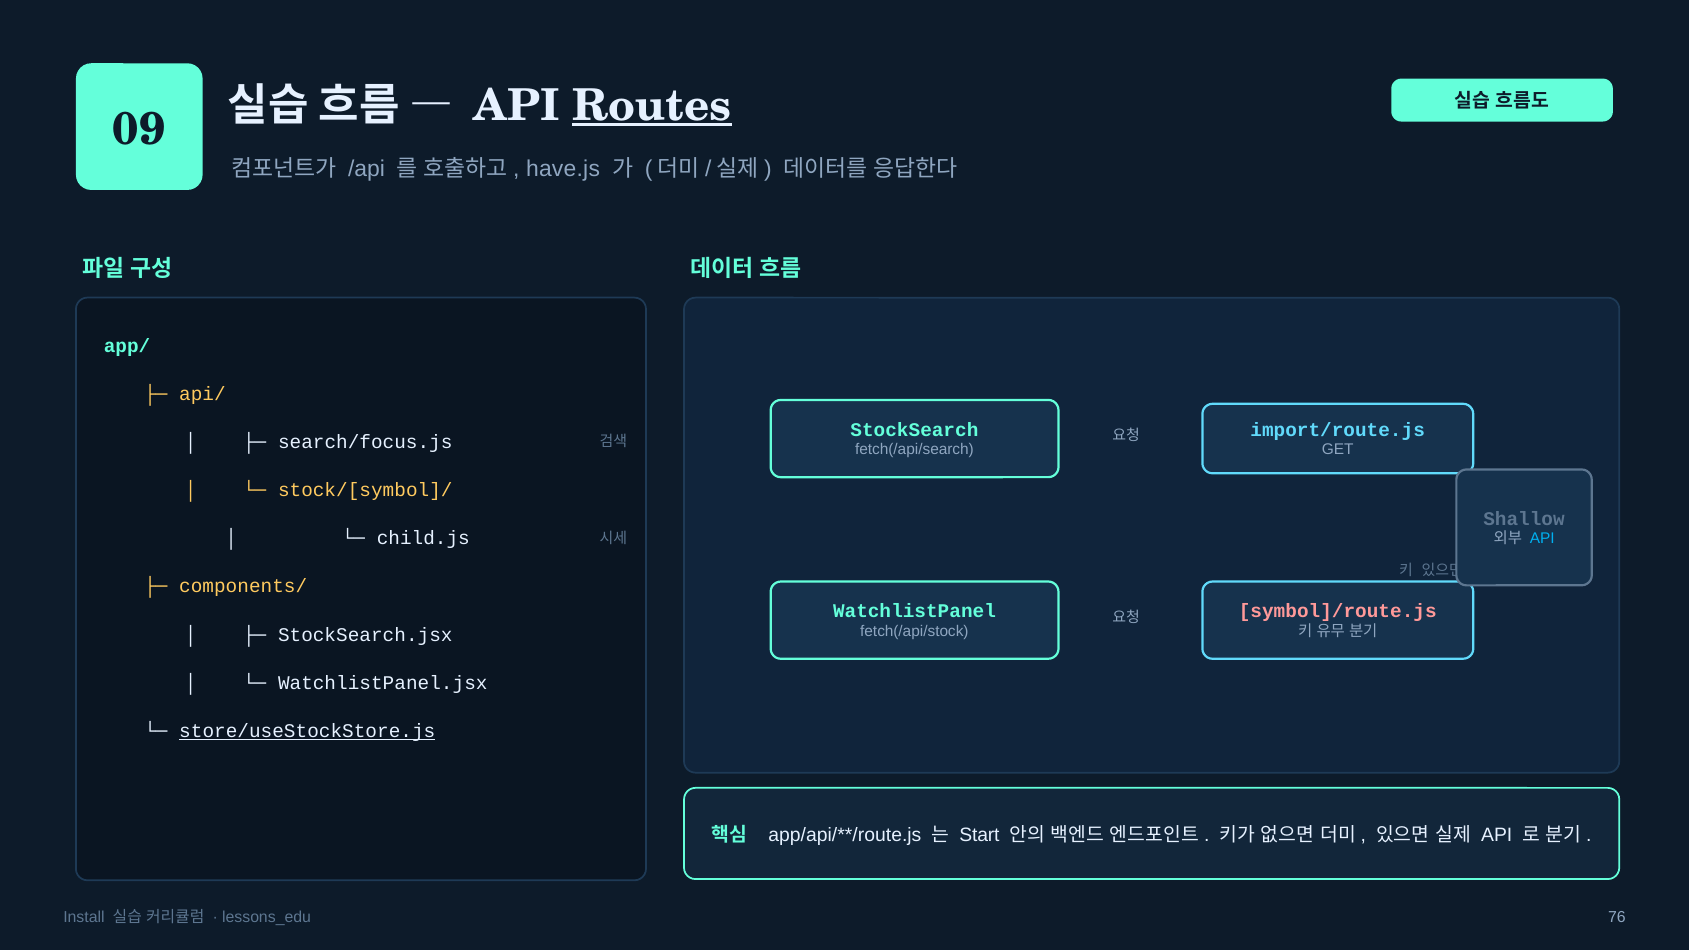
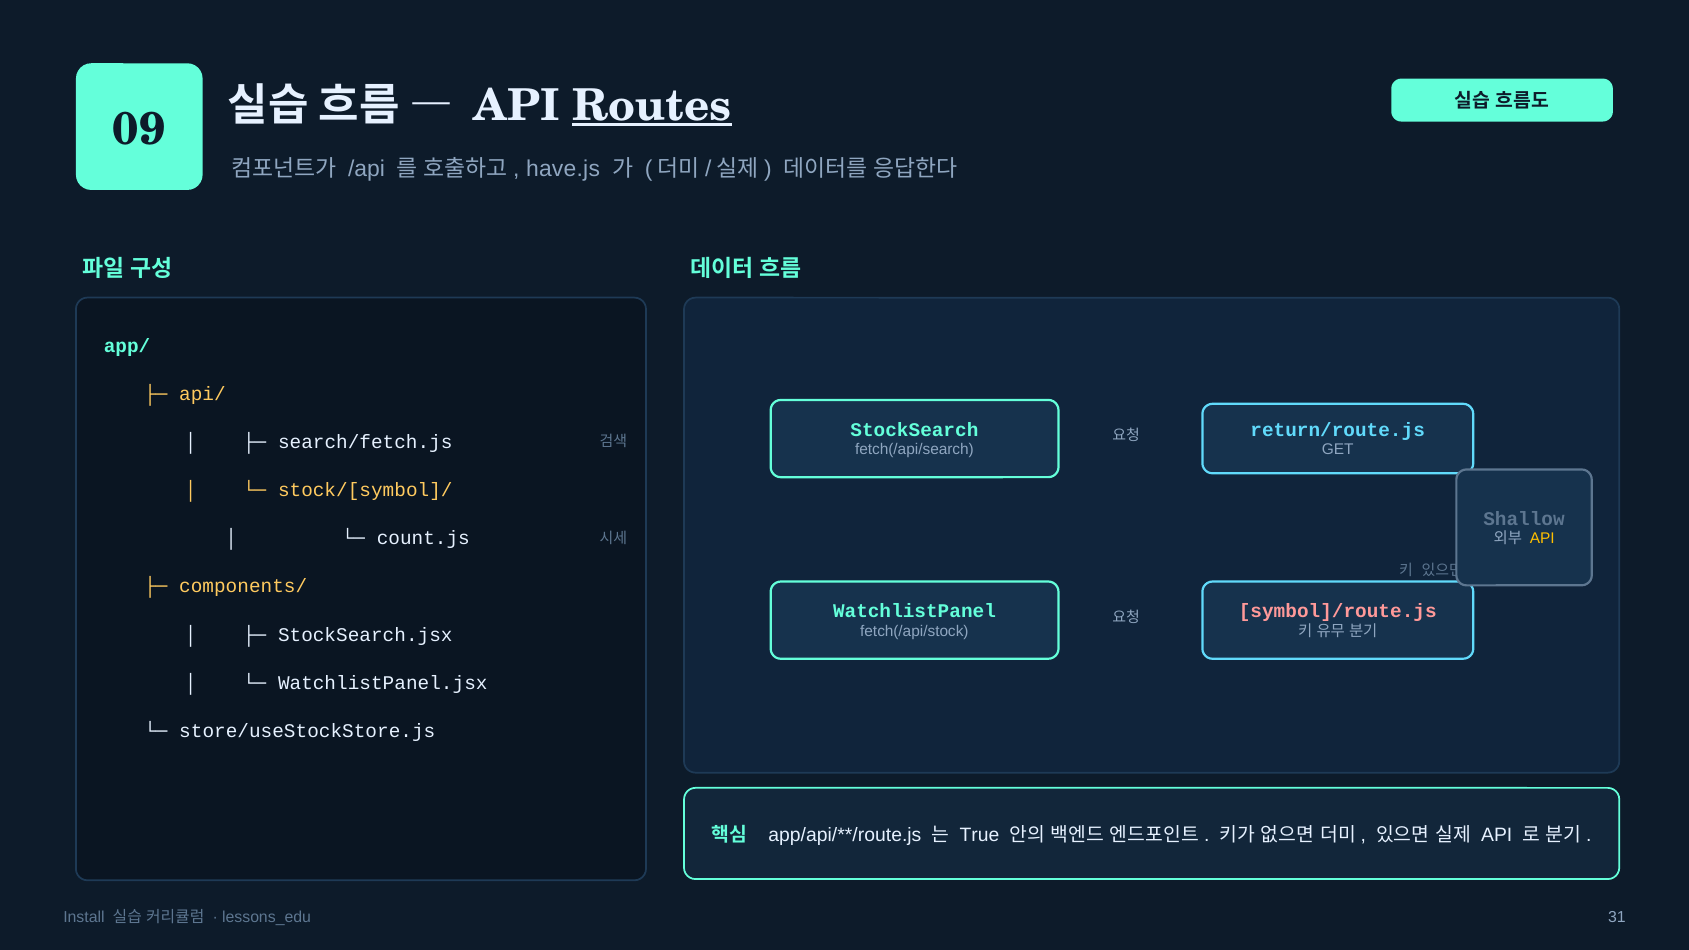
import/route.js: import/route.js -> return/route.js (1338, 430)
search/focus.js: search/focus.js -> search/fetch.js (365, 442)
child.js: child.js -> count.js (423, 538)
API colour: light blue -> yellow (1542, 539)
store/useStockStore.js underline: present -> none (307, 731)
Start: Start -> True (979, 835)
76: 76 -> 31 (1617, 917)
